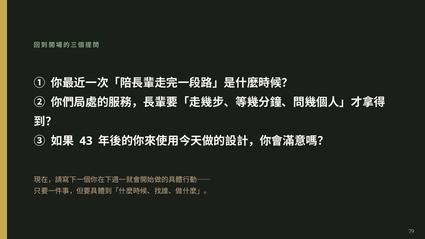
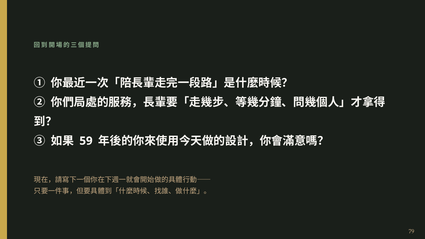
43: 43 -> 59 (86, 141)
